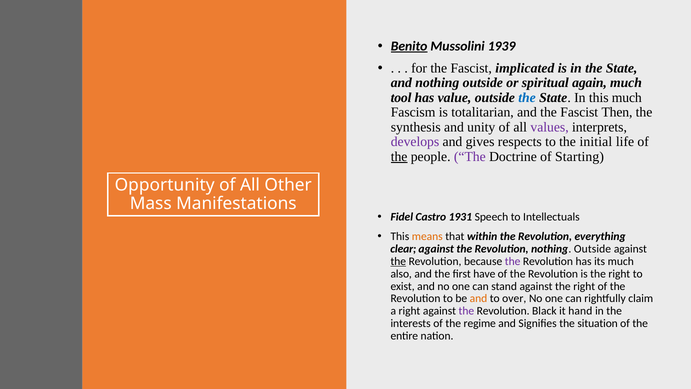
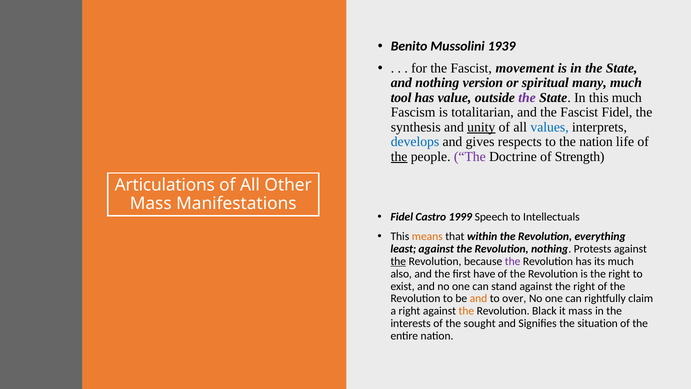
Benito underline: present -> none (409, 46)
implicated: implicated -> movement (525, 68)
and nothing outside: outside -> version (483, 83)
again: again -> many (589, 83)
the colour: blue -> purple (527, 98)
Fascist Then: Then -> Fidel (617, 112)
unity underline: none -> present (481, 127)
values colour: purple -> blue (550, 127)
develops colour: purple -> blue (415, 142)
the initial: initial -> nation (596, 142)
Starting: Starting -> Strength (580, 157)
Opportunity: Opportunity -> Articulations (165, 185)
1931: 1931 -> 1999 (460, 217)
clear: clear -> least (403, 249)
Revolution nothing Outside: Outside -> Protests (593, 249)
the colour: purple -> orange (466, 311)
it hand: hand -> mass (580, 311)
regime: regime -> sought (480, 323)
